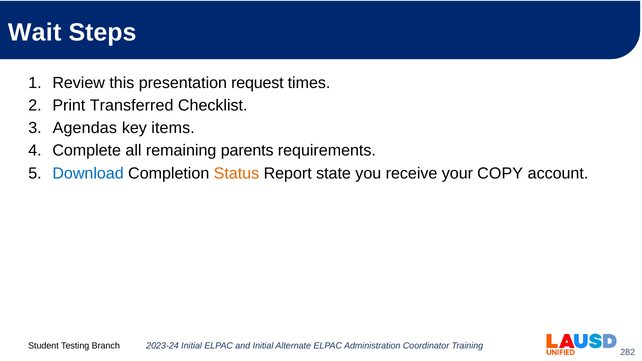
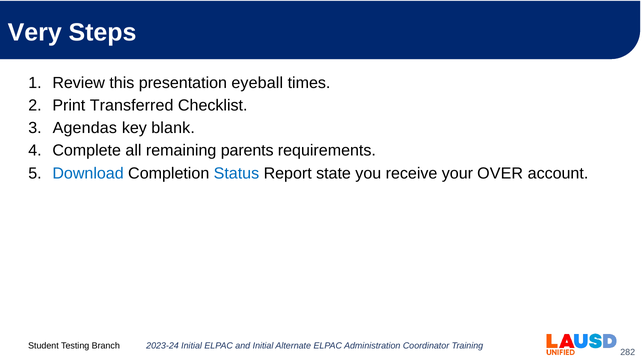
Wait: Wait -> Very (35, 32)
request: request -> eyeball (257, 83)
items: items -> blank (173, 128)
Status colour: orange -> blue (236, 173)
COPY: COPY -> OVER (500, 173)
